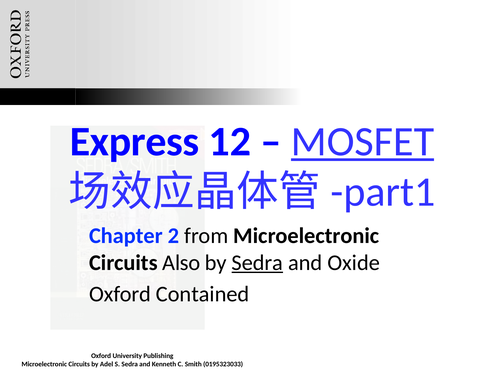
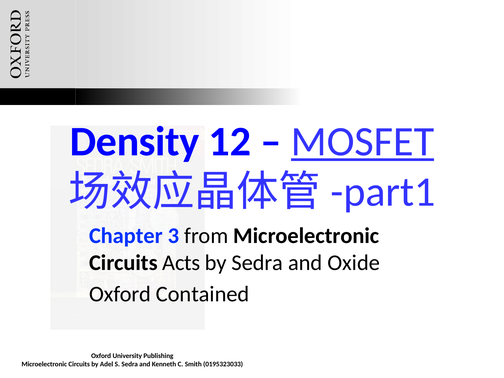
Express: Express -> Density (135, 142)
2: 2 -> 3 (173, 236)
Also: Also -> Acts (181, 263)
Sedra underline: present -> none (257, 263)
